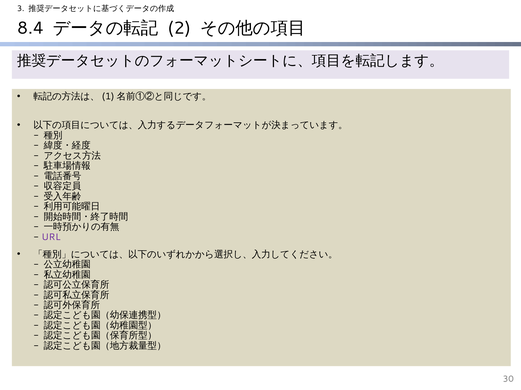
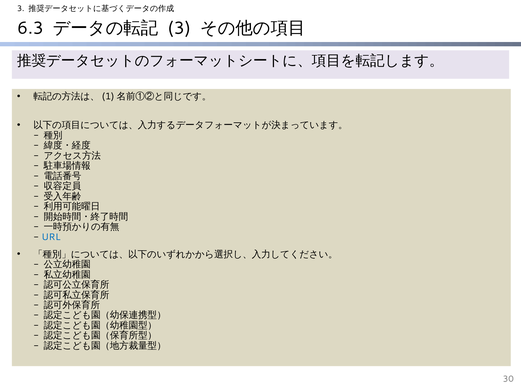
8.4: 8.4 -> 6.3 (30, 28)
2: 2 -> 3 (179, 28)
URL colour: purple -> blue (51, 237)
